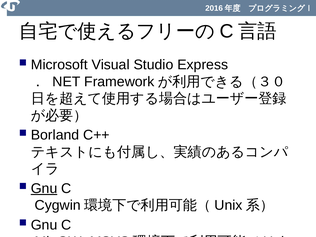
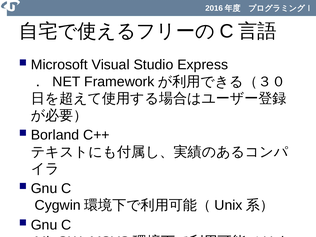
Gnu underline: present -> none (44, 188)
